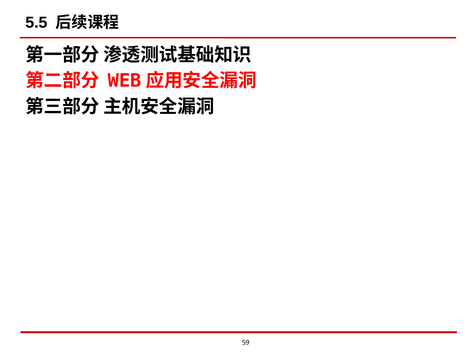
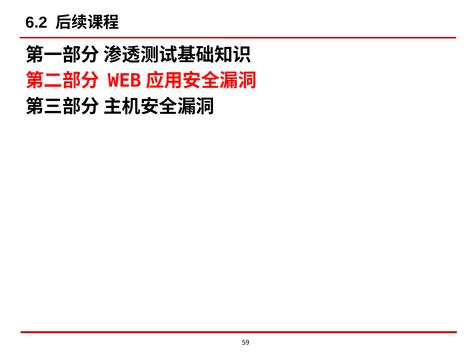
5.5: 5.5 -> 6.2 (36, 23)
